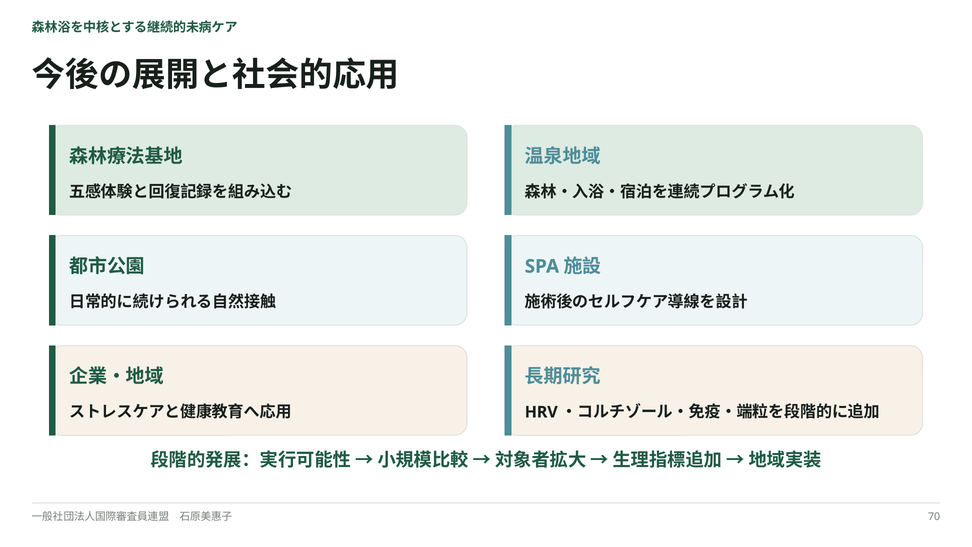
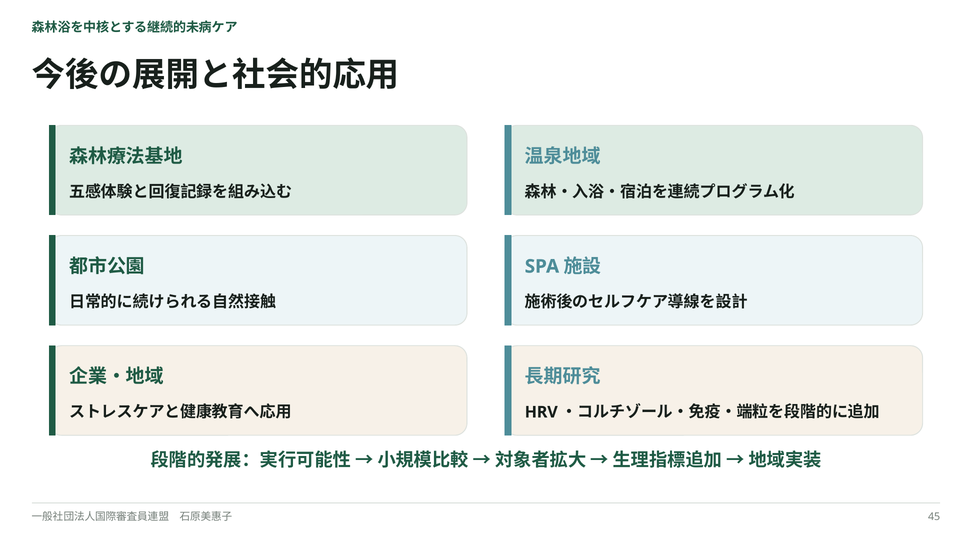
70: 70 -> 45 (934, 517)
